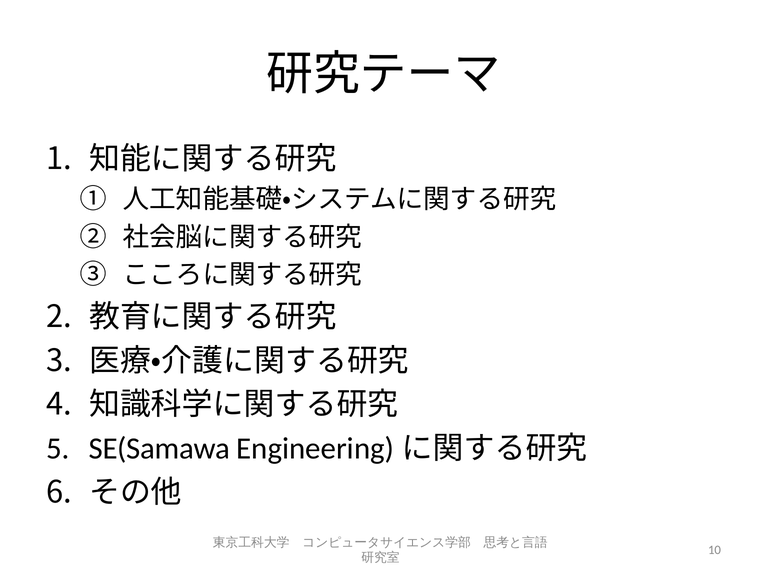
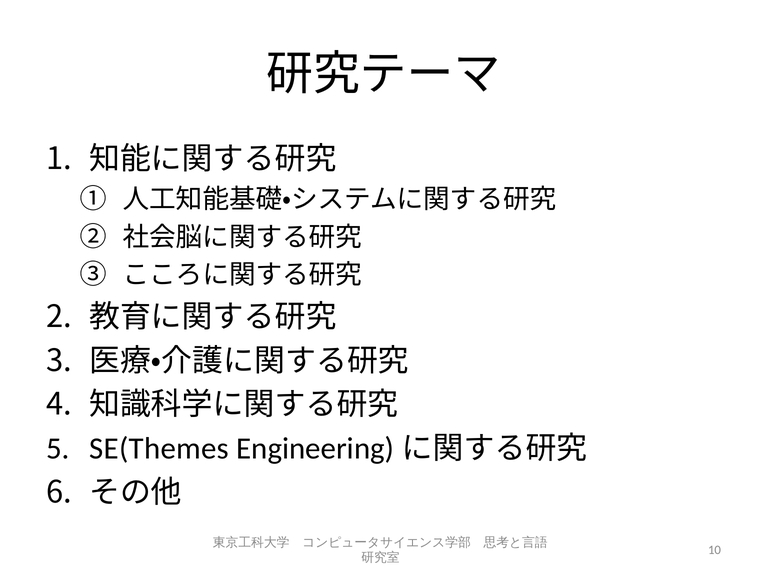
SE(Samawa: SE(Samawa -> SE(Themes (159, 448)
